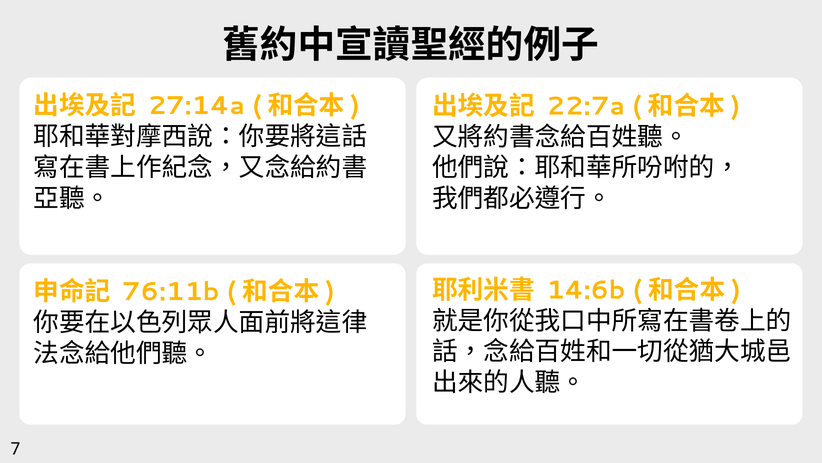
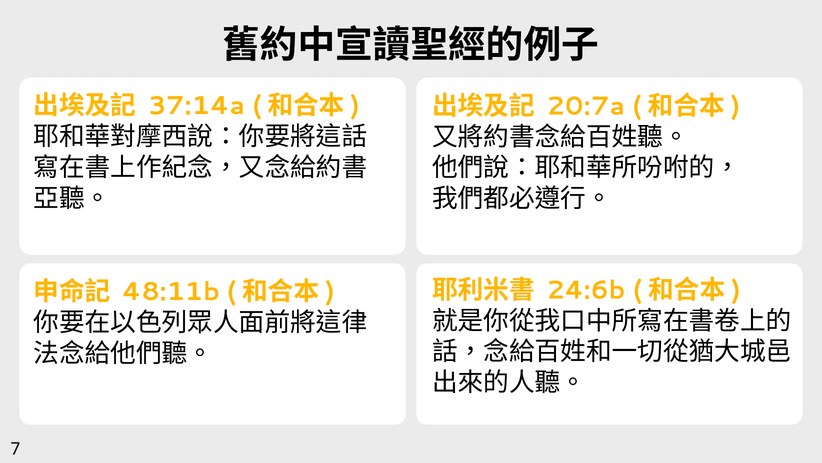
27:14a: 27:14a -> 37:14a (197, 106)
22:7a: 22:7a -> 20:7a (586, 106)
14:6b: 14:6b -> 24:6b (586, 290)
76:11b: 76:11b -> 48:11b (171, 291)
